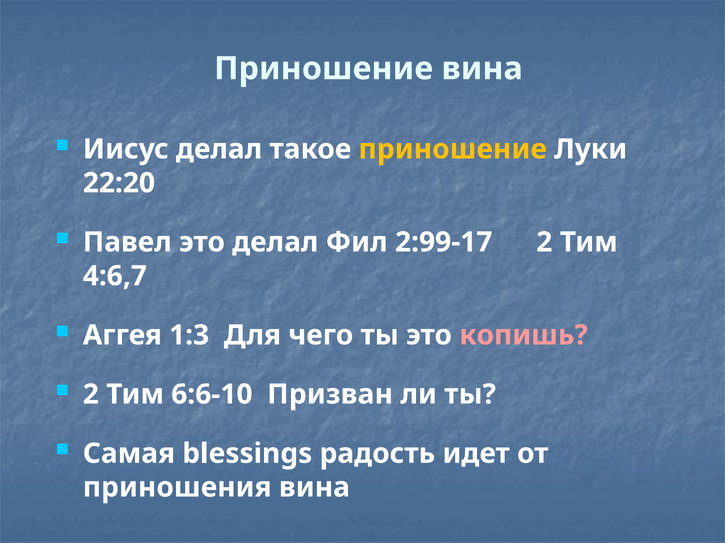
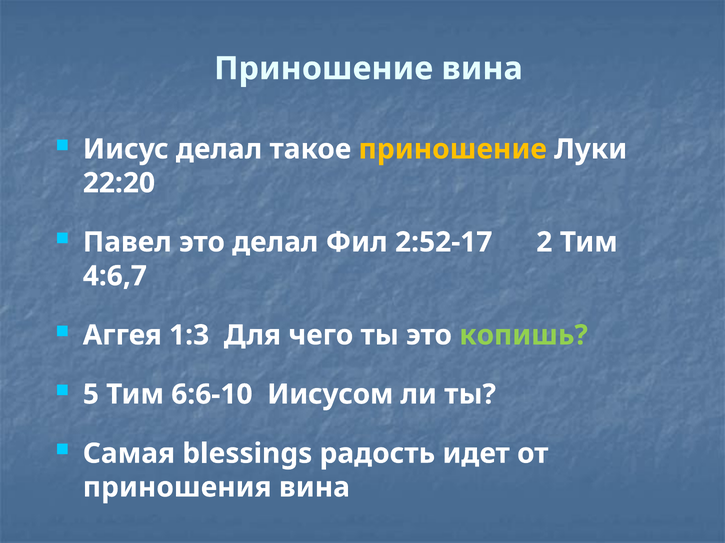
2:99-17: 2:99-17 -> 2:52-17 (444, 243)
копишь colour: pink -> light green (524, 336)
2: 2 -> 5 (91, 395)
Призван: Призван -> Иисусом (330, 395)
